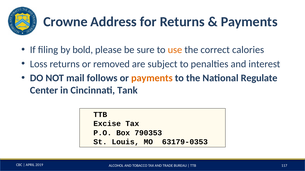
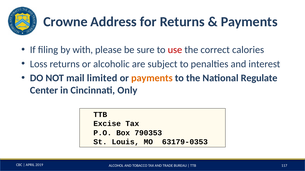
bold: bold -> with (83, 50)
use colour: orange -> red (175, 50)
removed: removed -> alcoholic (111, 64)
follows: follows -> limited (102, 78)
Tank: Tank -> Only (127, 91)
